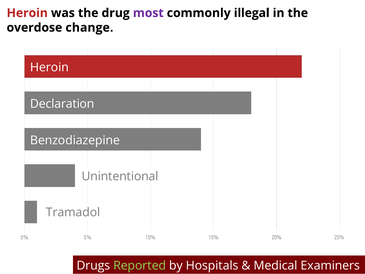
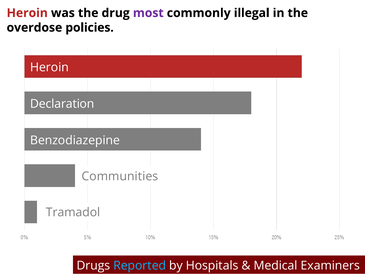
change: change -> policies (90, 28)
Unintentional: Unintentional -> Communities (120, 176)
Reported colour: light green -> light blue (140, 265)
